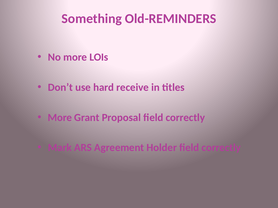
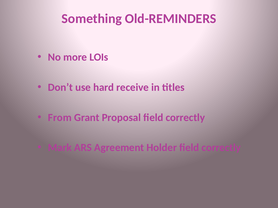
More: More -> From (60, 118)
